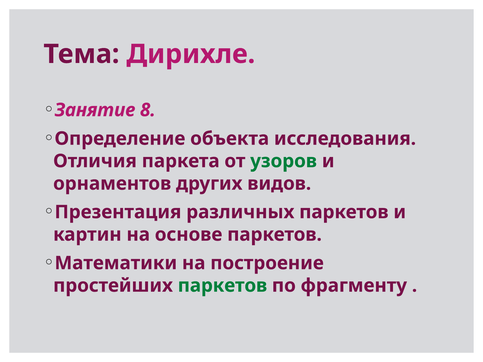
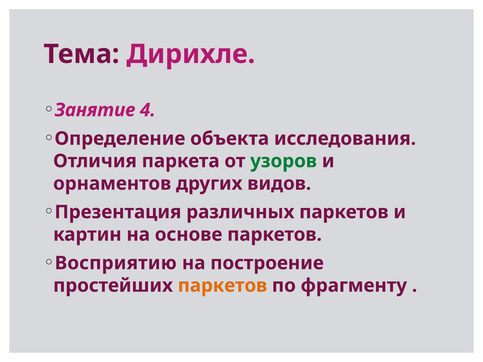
8: 8 -> 4 (148, 110)
Математики: Математики -> Восприятию (116, 263)
паркетов colour: green -> orange (222, 286)
